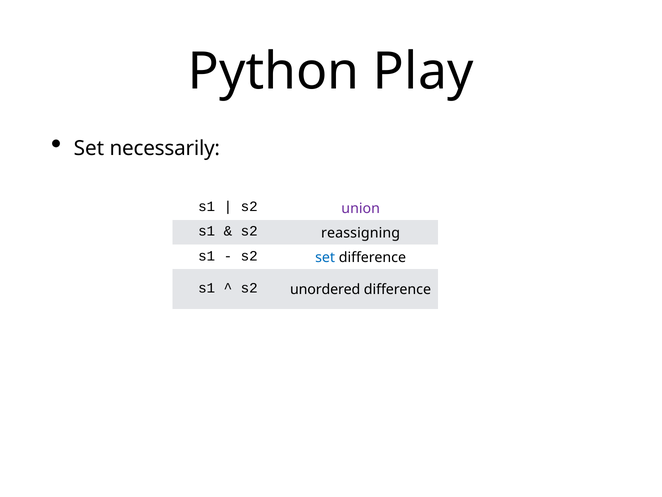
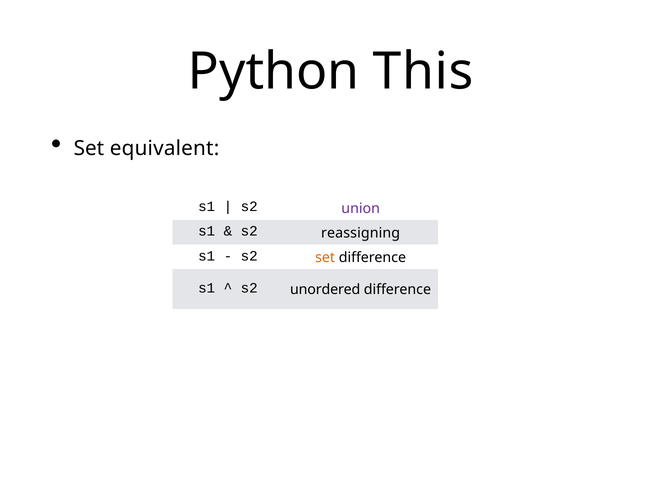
Play: Play -> This (423, 72)
necessarily: necessarily -> equivalent (165, 148)
set colour: blue -> orange (325, 257)
